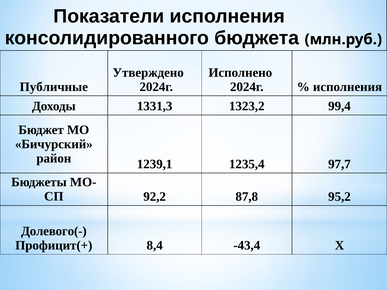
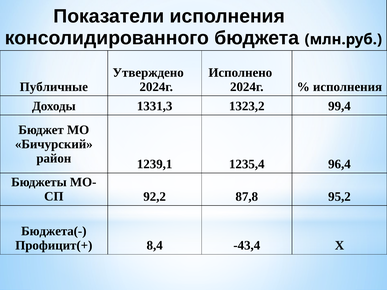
97,7: 97,7 -> 96,4 (339, 164)
Долевого(-: Долевого(- -> Бюджета(- (54, 231)
